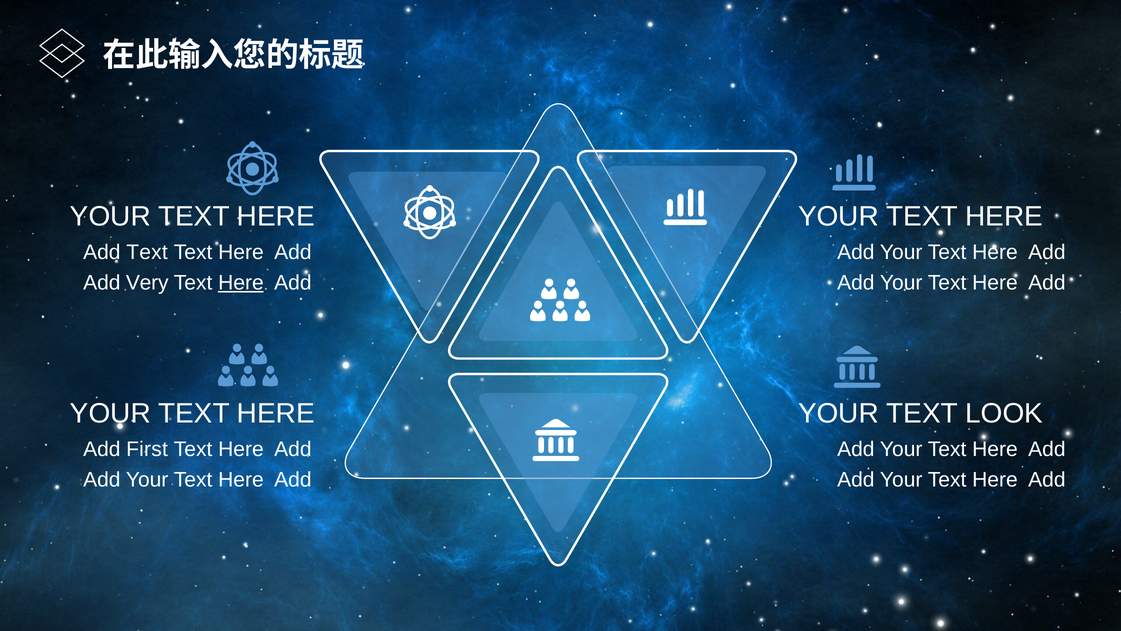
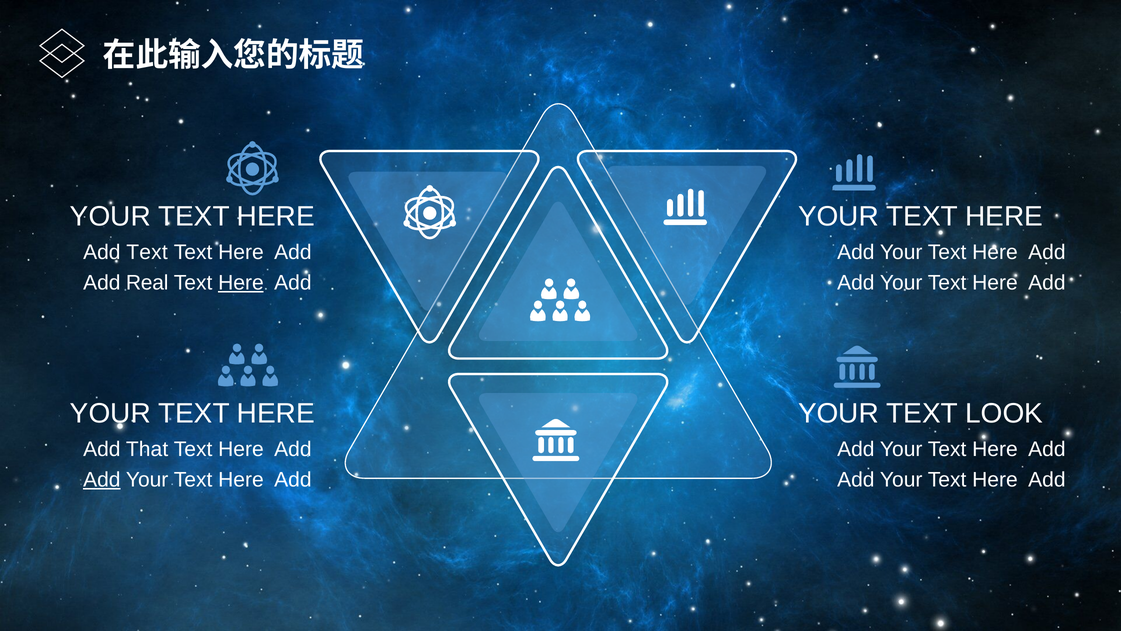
Very: Very -> Real (147, 283)
First: First -> That (147, 449)
Add underline: none -> present (102, 479)
